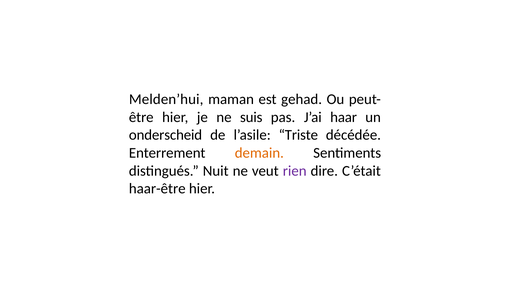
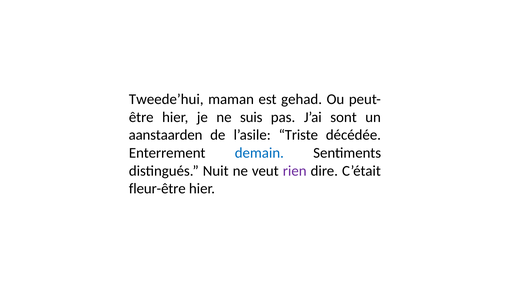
Melden’hui: Melden’hui -> Tweede’hui (166, 99)
haar: haar -> sont (343, 117)
onderscheid: onderscheid -> aanstaarden (166, 135)
demain colour: orange -> blue (259, 153)
haar-être: haar-être -> fleur-être (157, 189)
